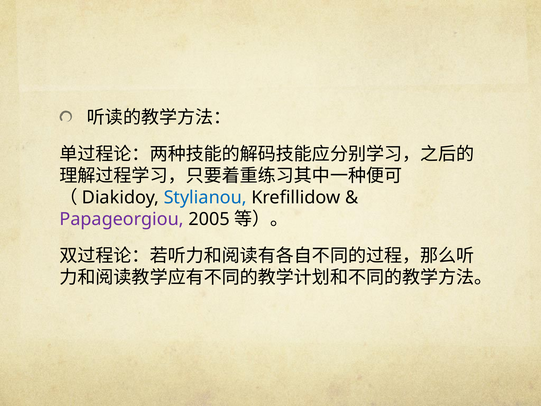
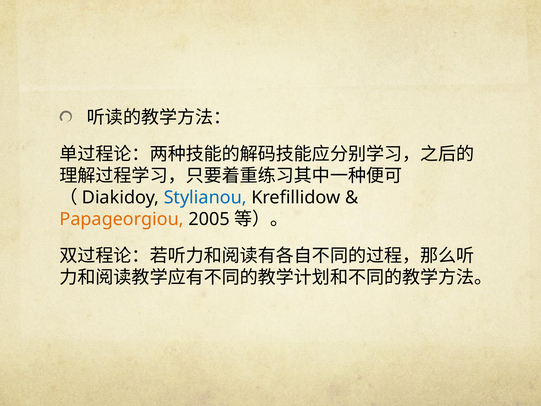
Papageorgiou colour: purple -> orange (122, 219)
